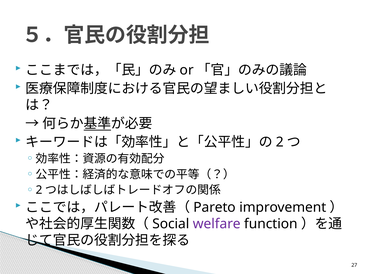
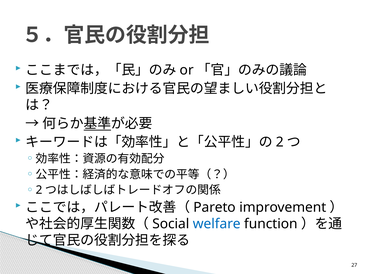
welfare colour: purple -> blue (217, 224)
